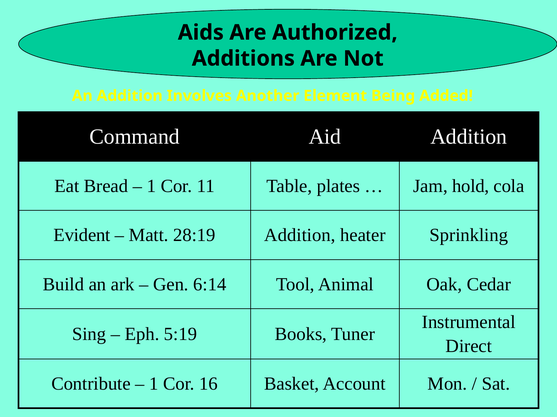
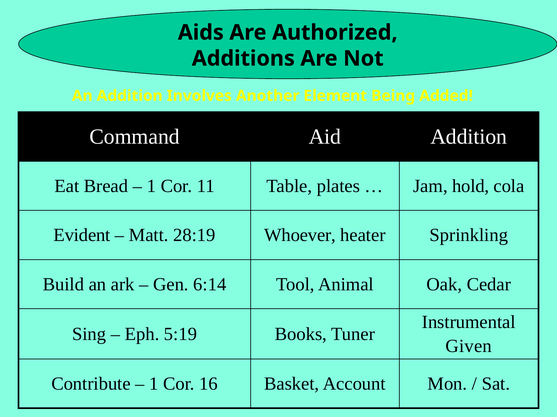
28:19 Addition: Addition -> Whoever (300, 235)
Direct: Direct -> Given (469, 347)
